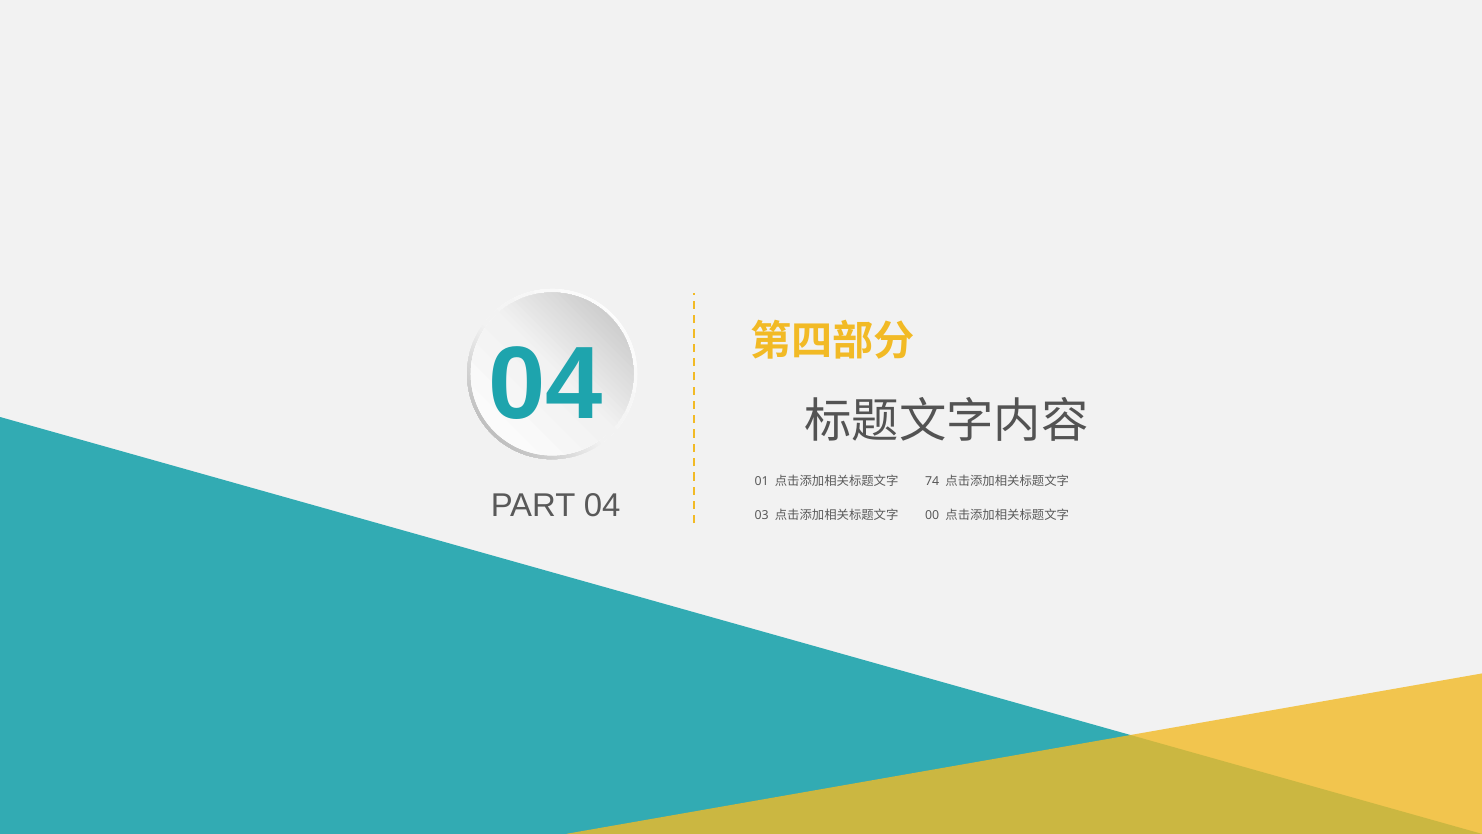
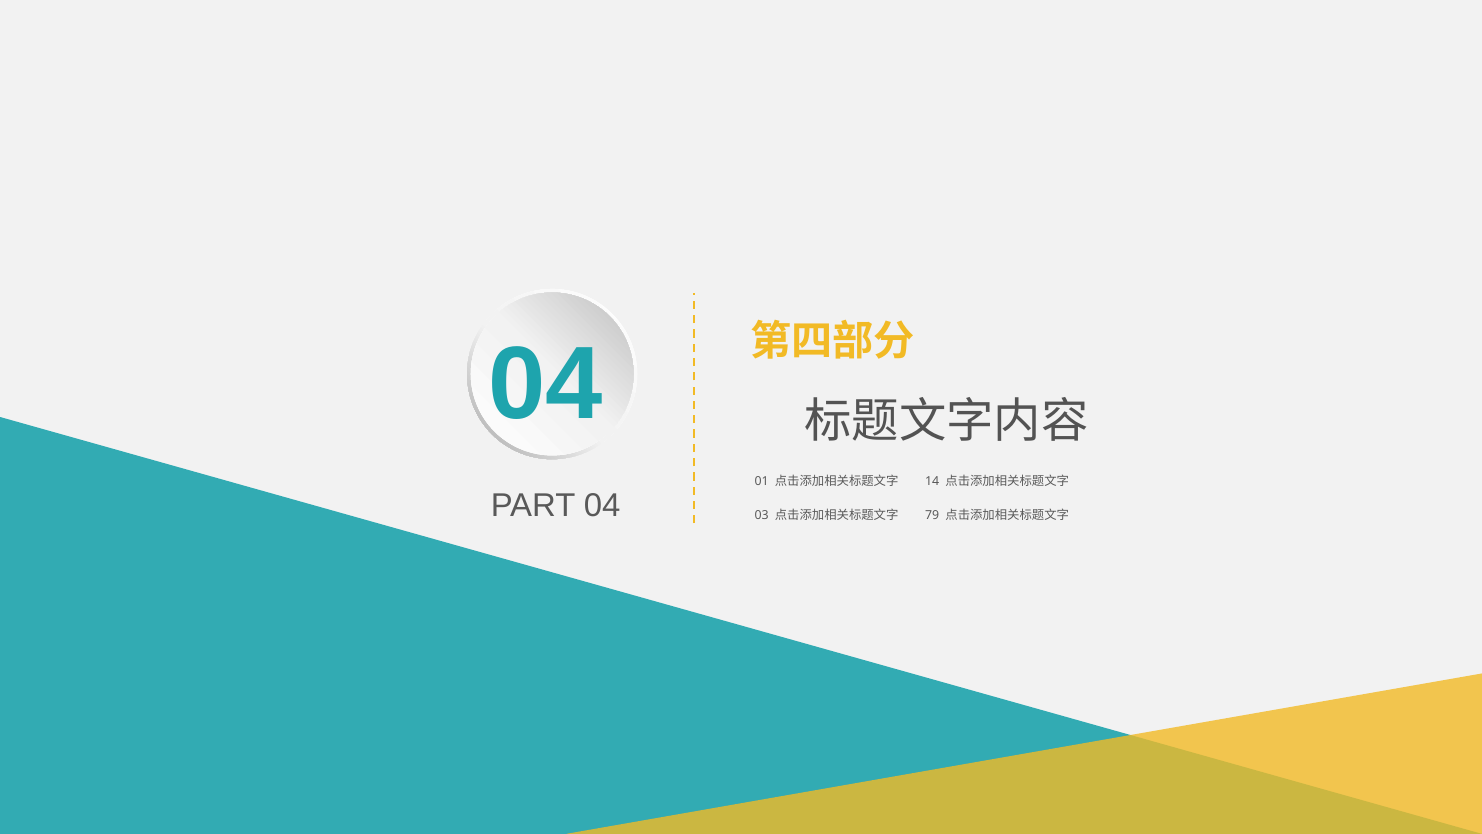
74: 74 -> 14 (932, 482)
00: 00 -> 79 (932, 515)
